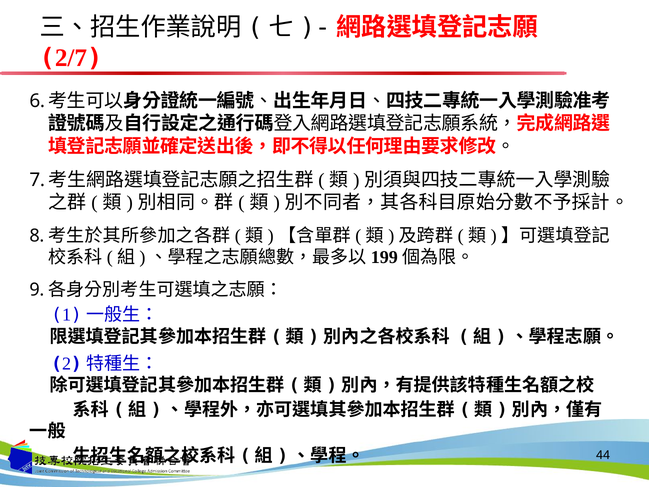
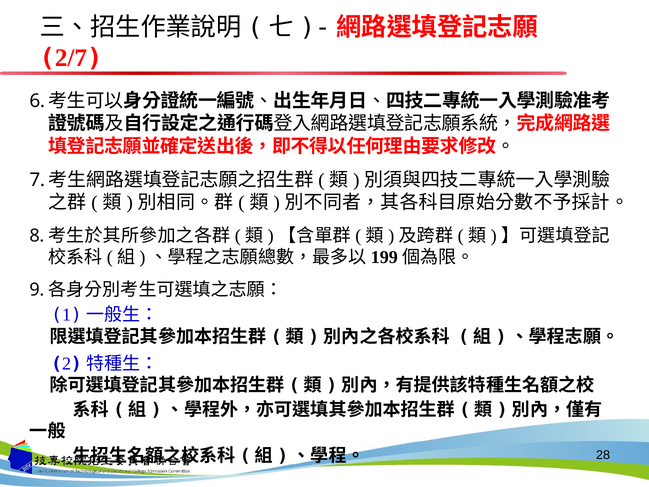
44: 44 -> 28 (603, 455)
